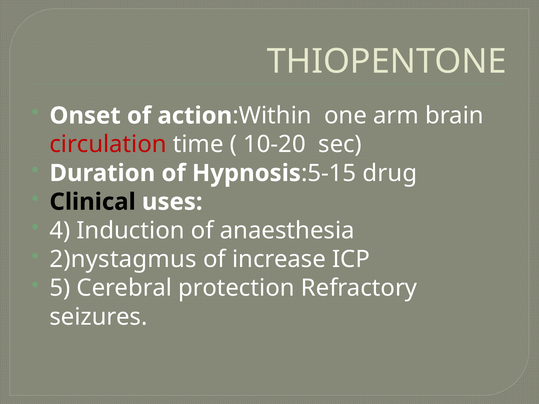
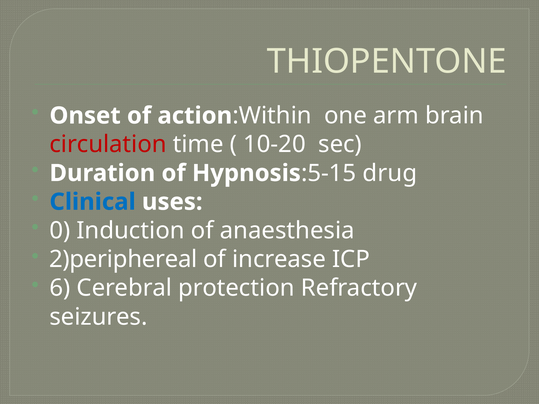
Clinical colour: black -> blue (93, 202)
4: 4 -> 0 (60, 231)
2)nystagmus: 2)nystagmus -> 2)periphereal (123, 260)
5: 5 -> 6 (60, 288)
